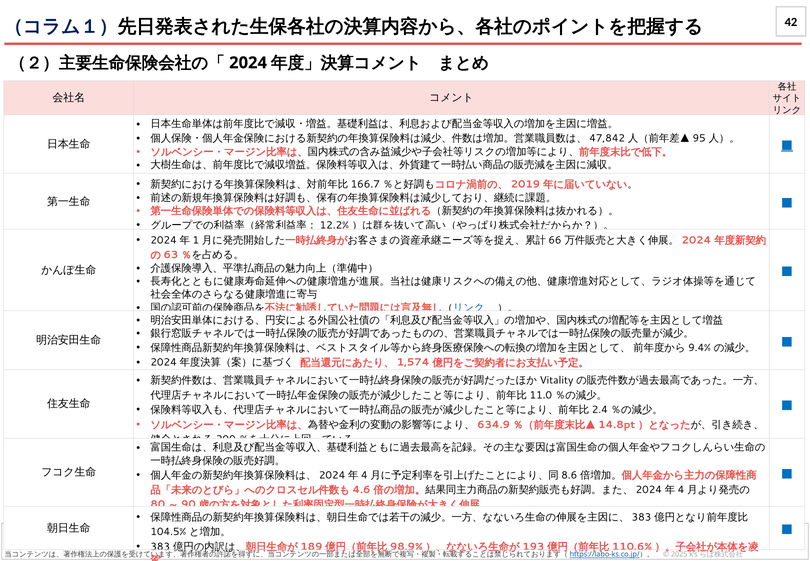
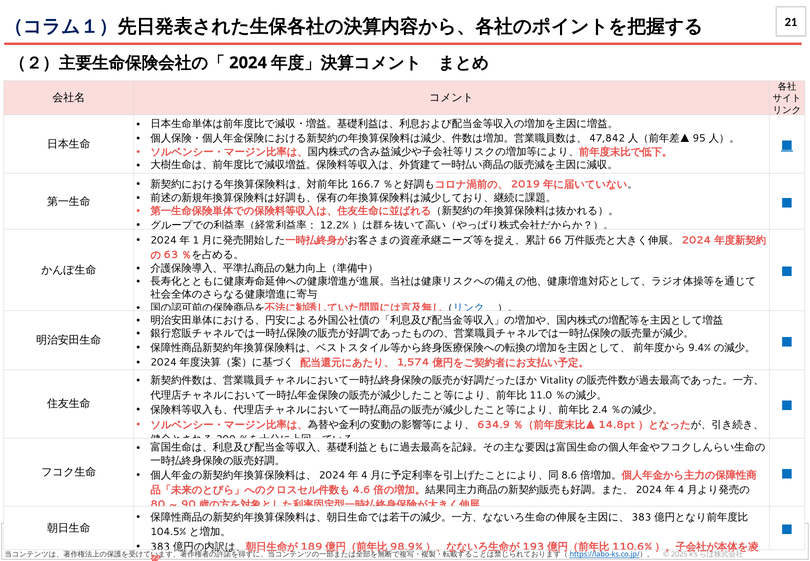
42: 42 -> 21 (791, 22)
